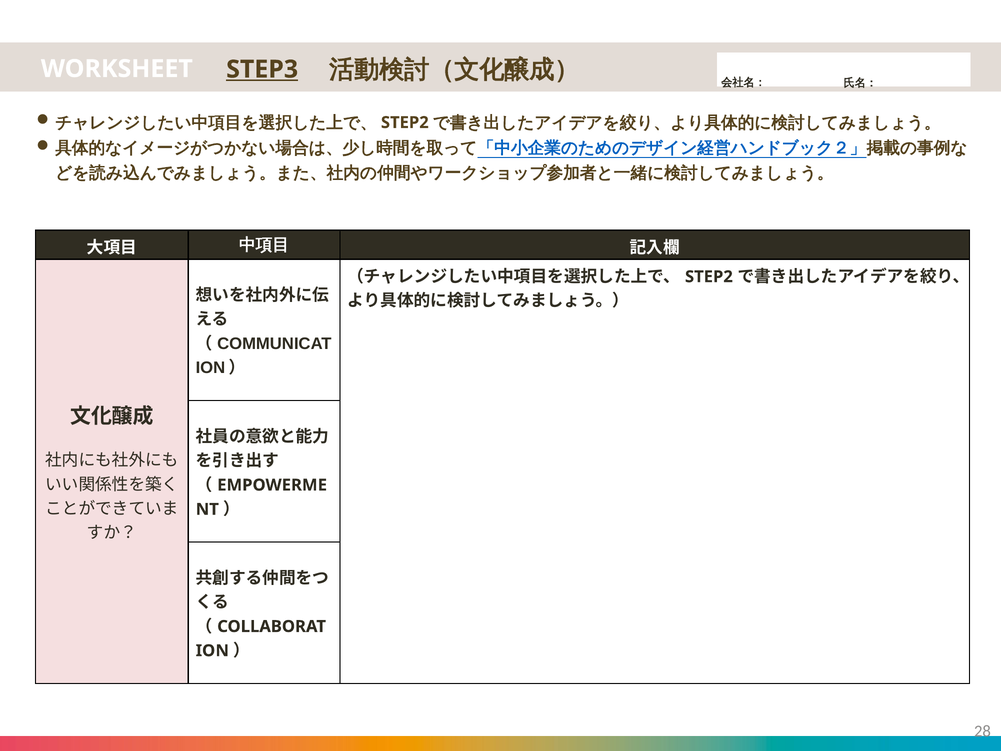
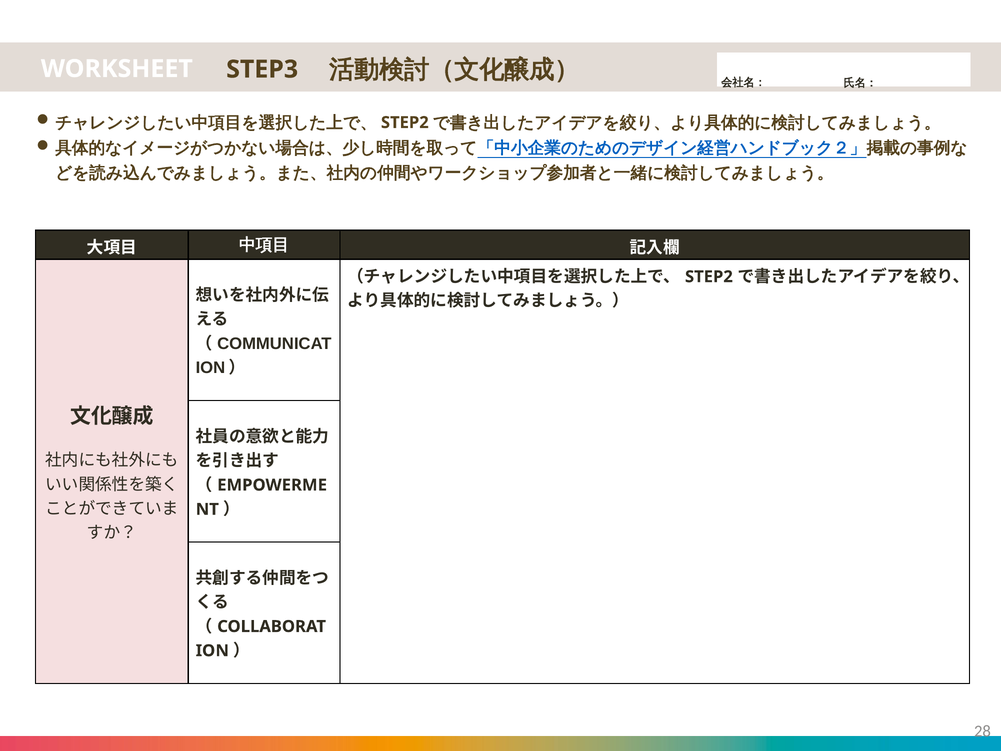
STEP3 underline: present -> none (262, 69)
